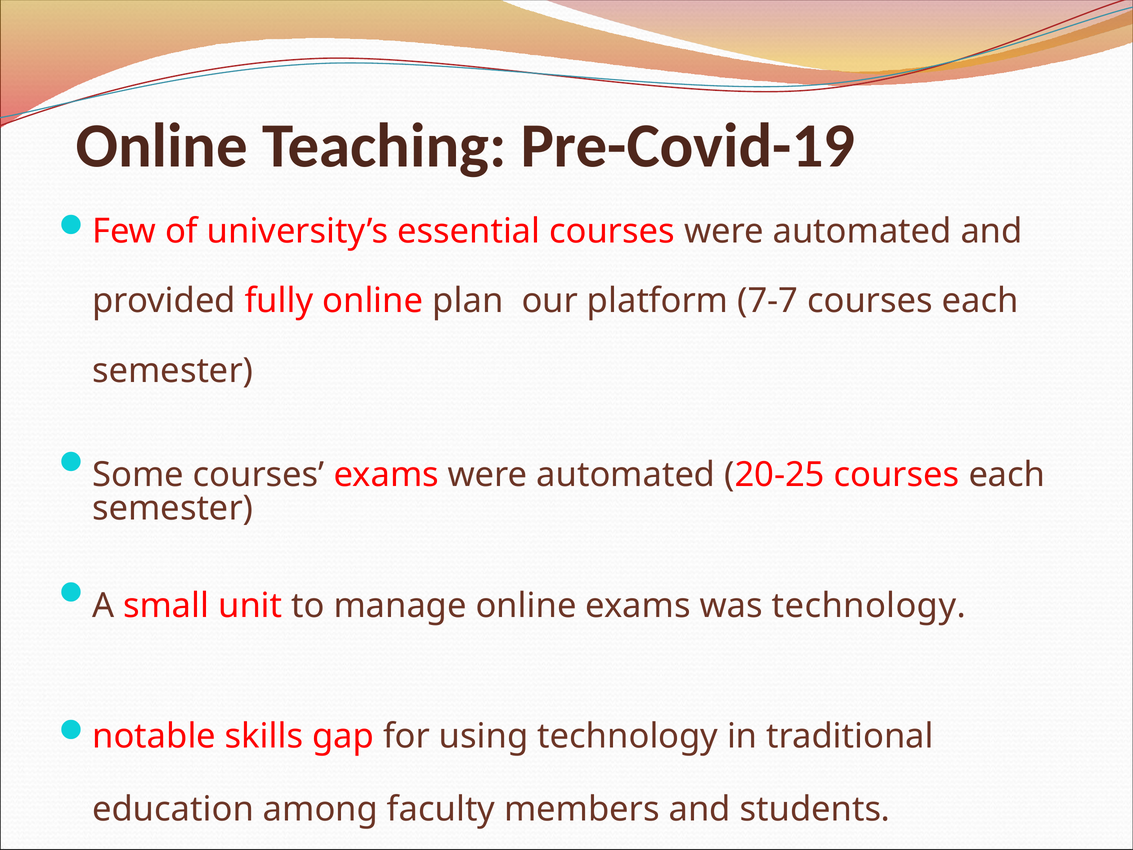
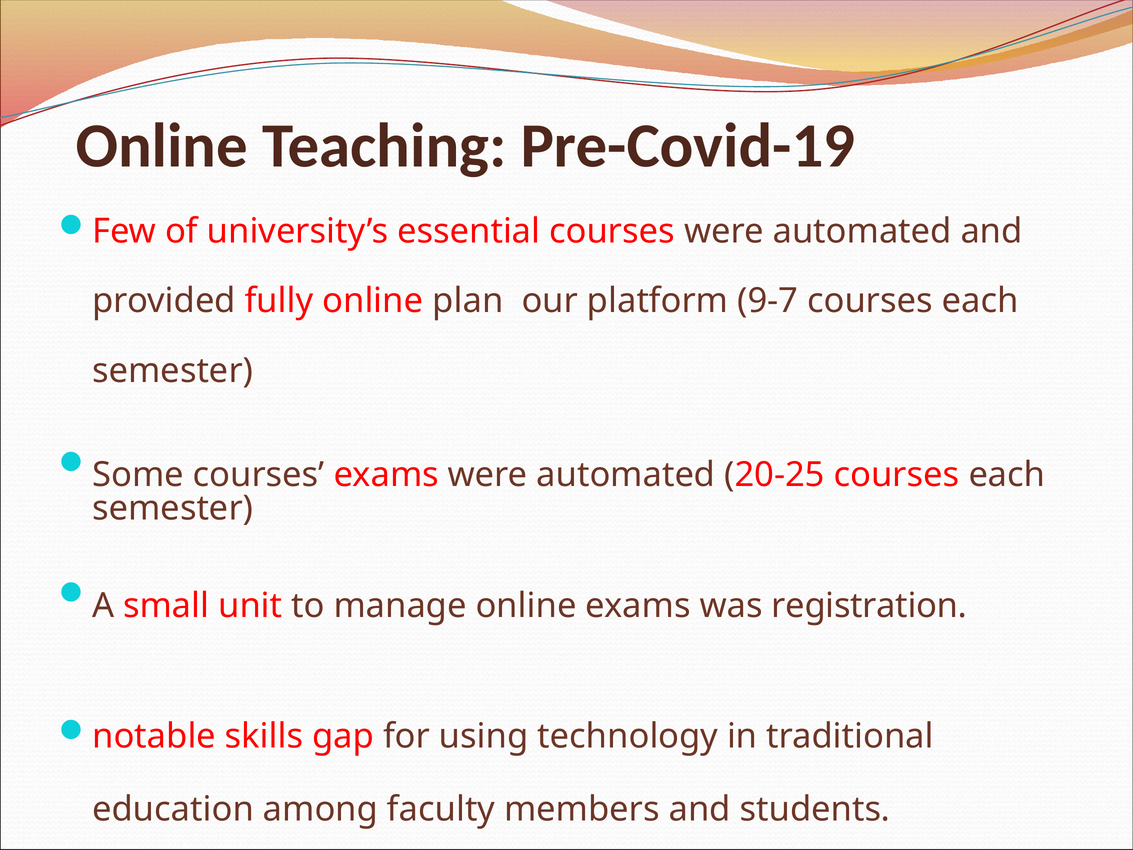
7-7: 7-7 -> 9-7 (768, 301)
was technology: technology -> registration (869, 606)
